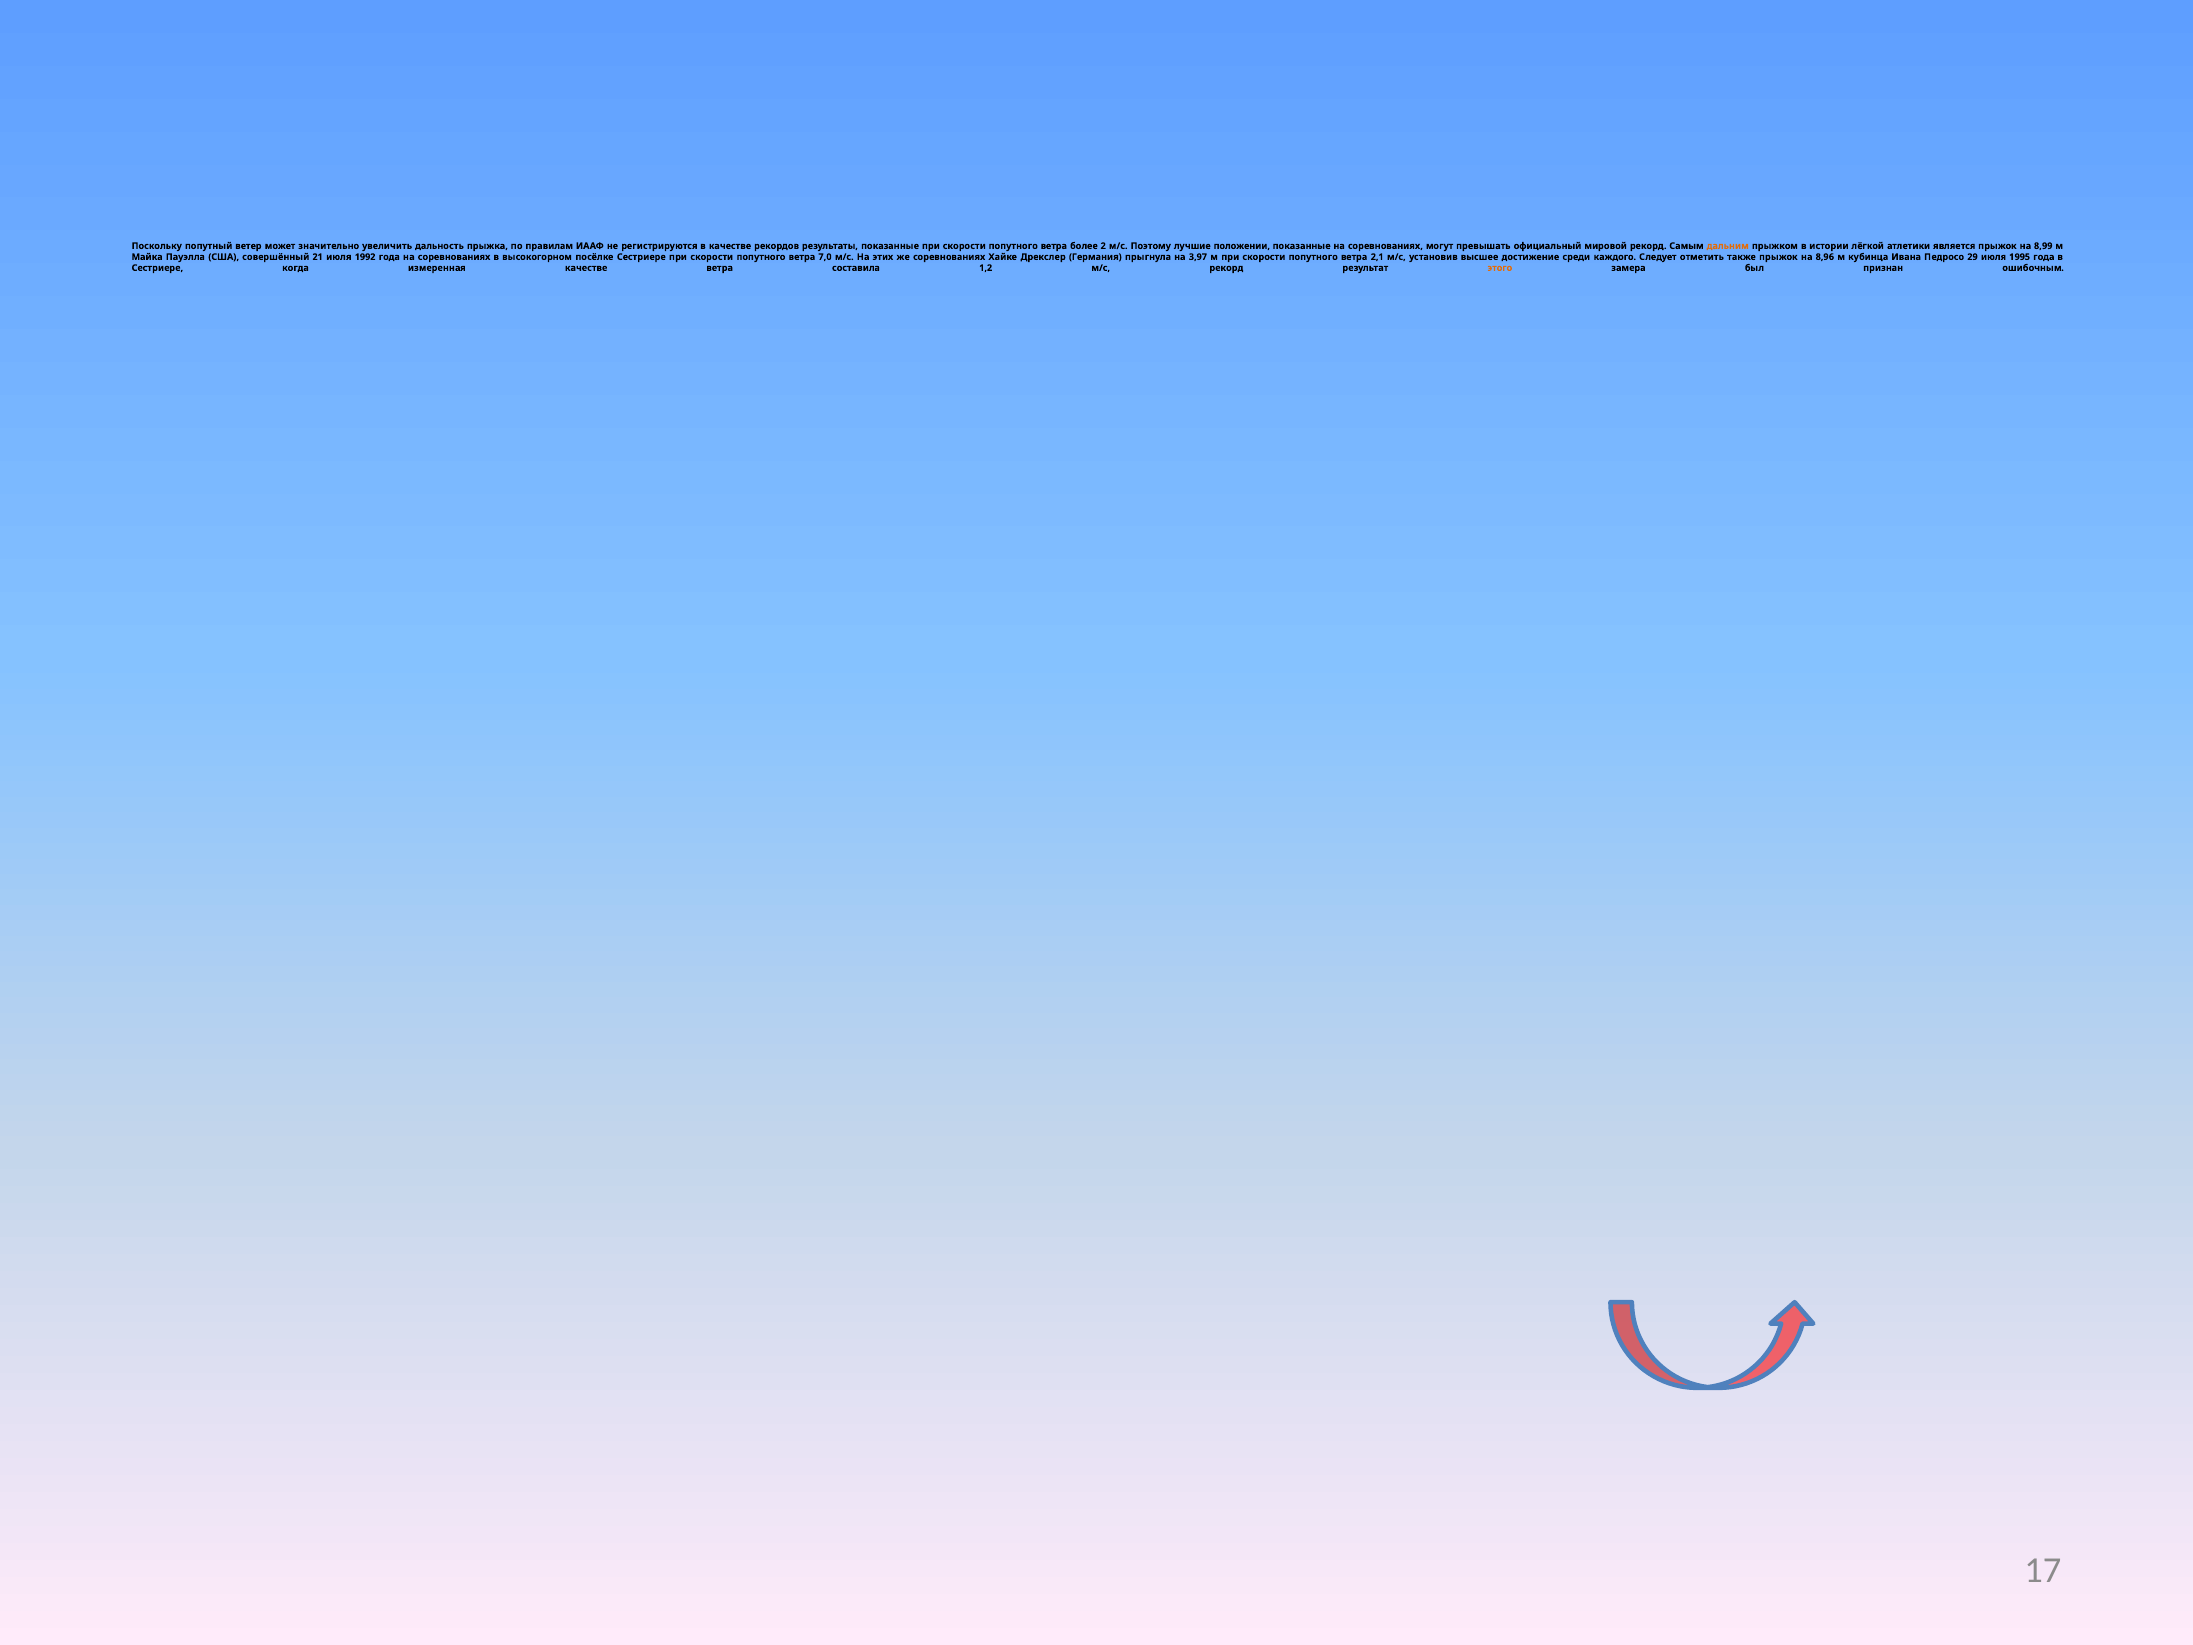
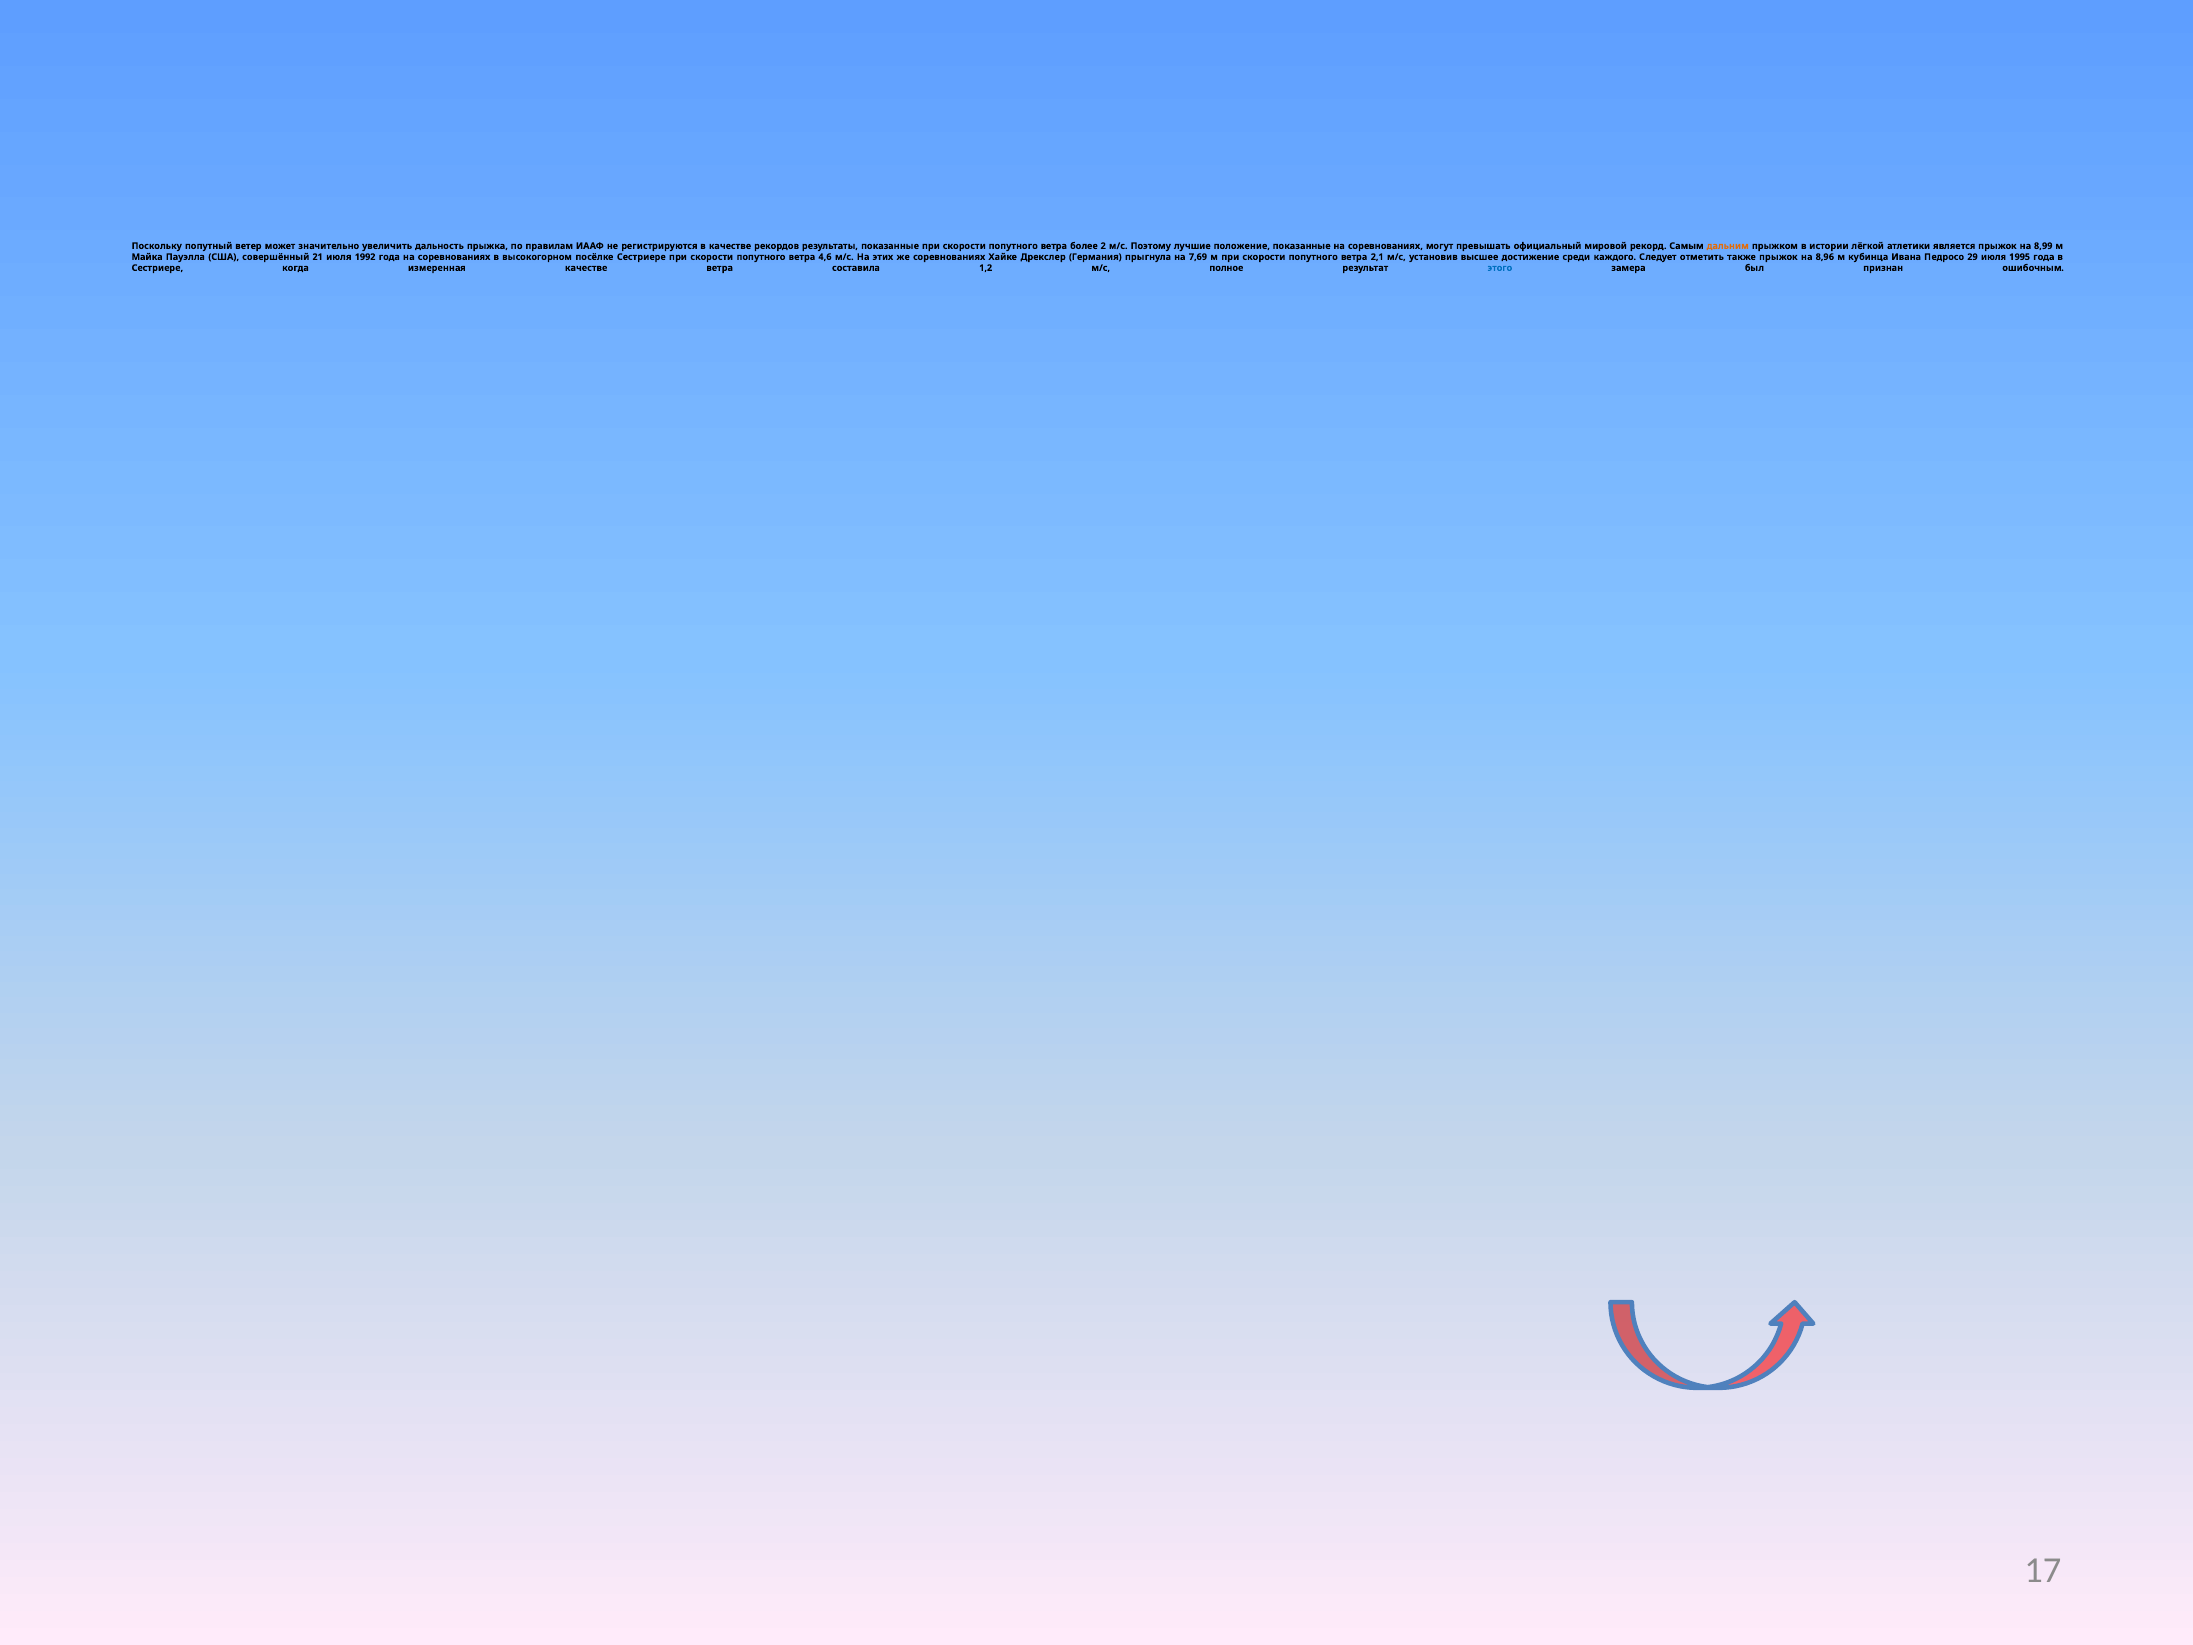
положении: положении -> положение (1242, 246)
7,0: 7,0 -> 4,6 (825, 257)
3,97: 3,97 -> 7,69 (1198, 257)
м/с рекорд: рекорд -> полное (1226, 268)
этого colour: orange -> blue (1500, 268)
